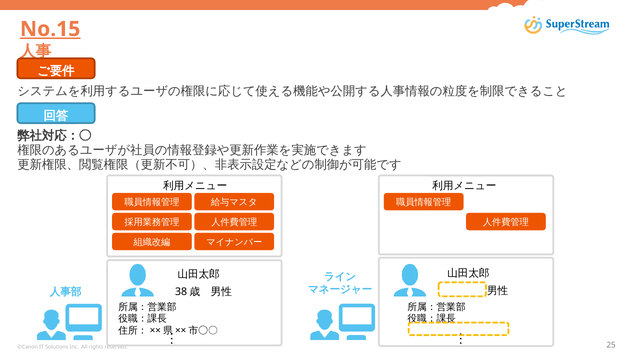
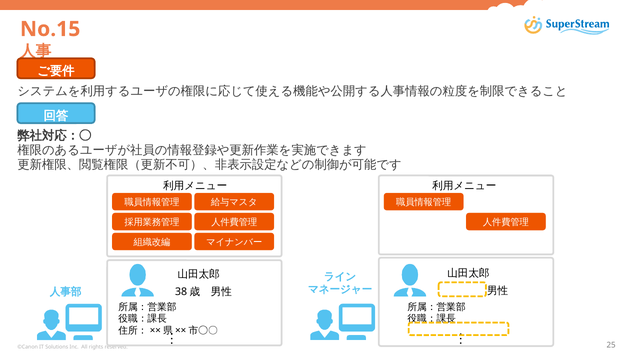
No.15 underline: present -> none (50, 29)
